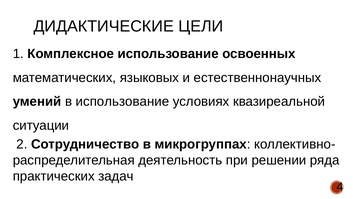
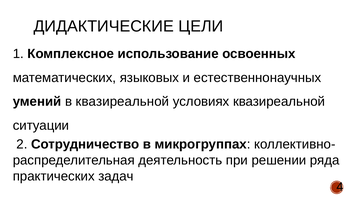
в использование: использование -> квазиреальной (122, 101)
